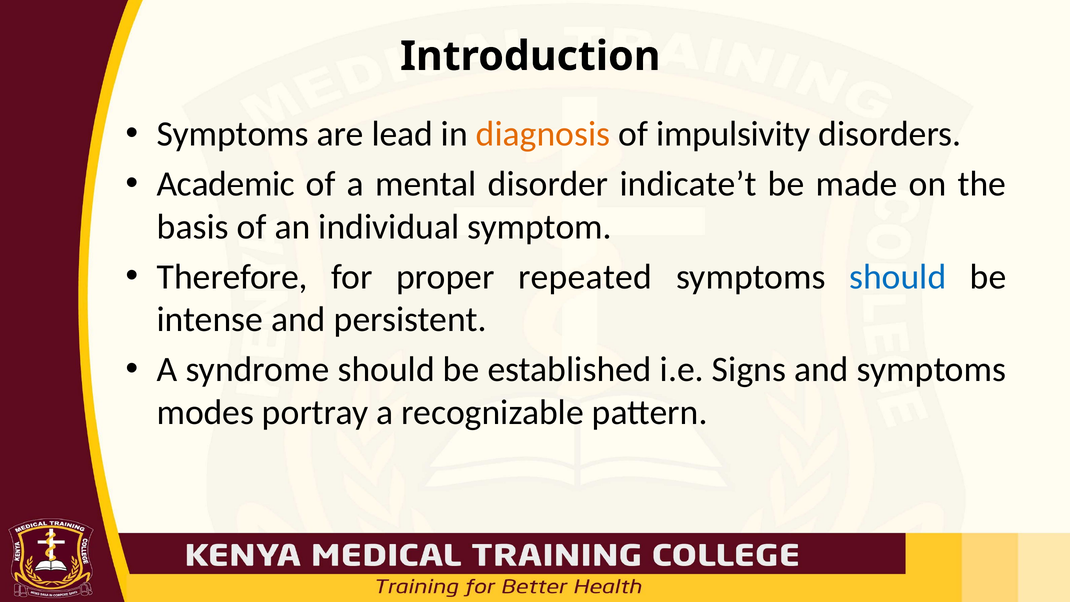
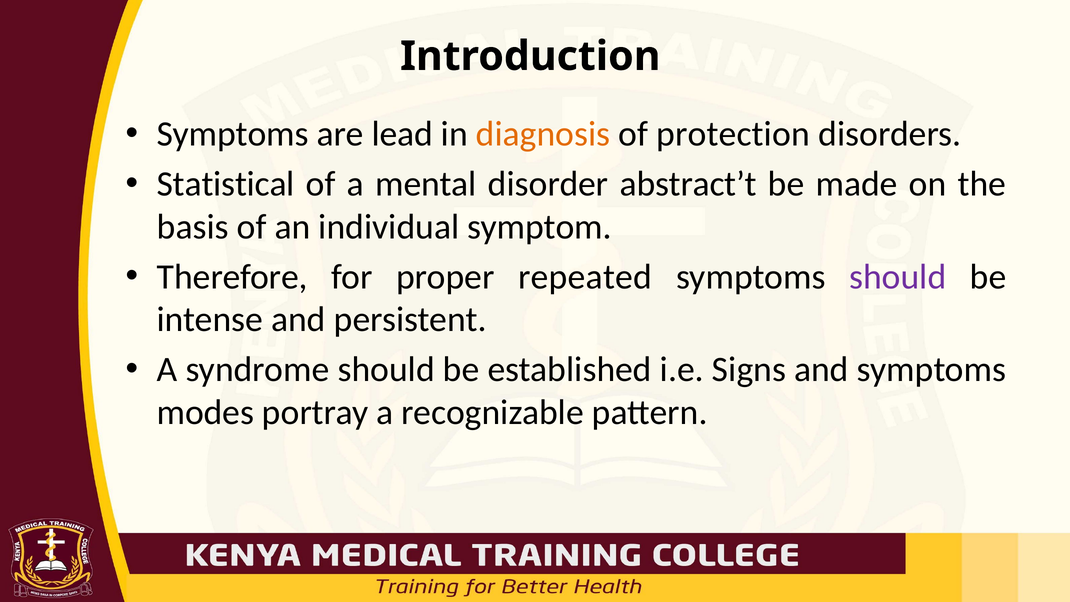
impulsivity: impulsivity -> protection (733, 134)
Academic: Academic -> Statistical (226, 184)
indicate’t: indicate’t -> abstract’t (688, 184)
should colour: blue -> purple (898, 277)
